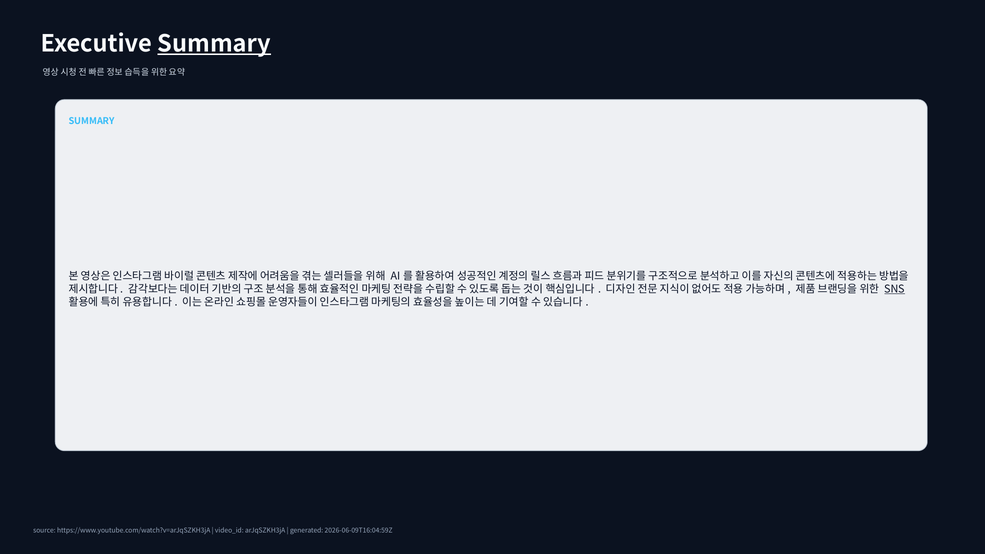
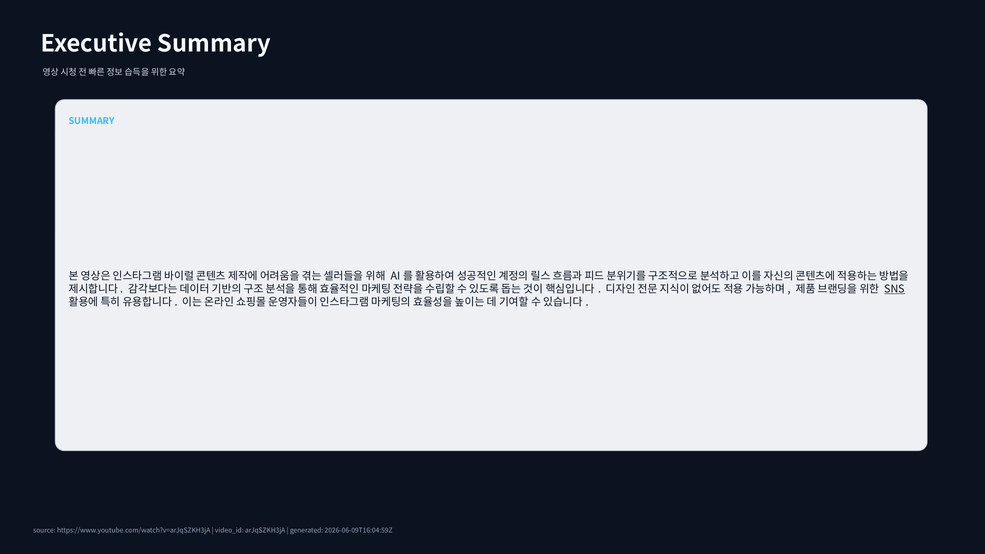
Summary underline: present -> none (214, 44)
